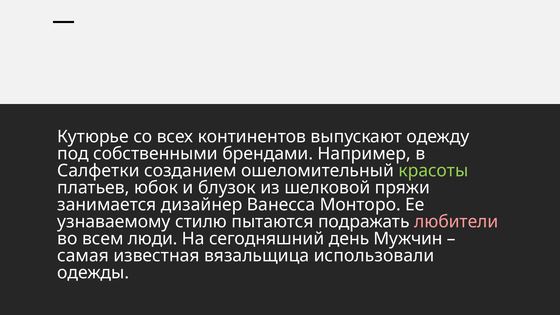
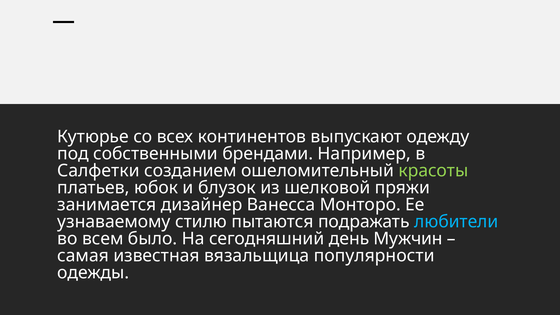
любители colour: pink -> light blue (456, 222)
люди: люди -> было (153, 239)
использовали: использовали -> популярности (374, 256)
